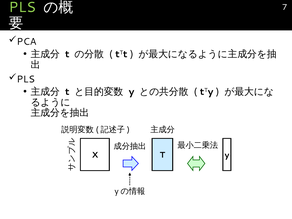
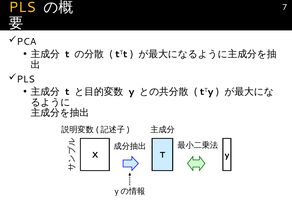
PLS colour: light green -> yellow (22, 7)
